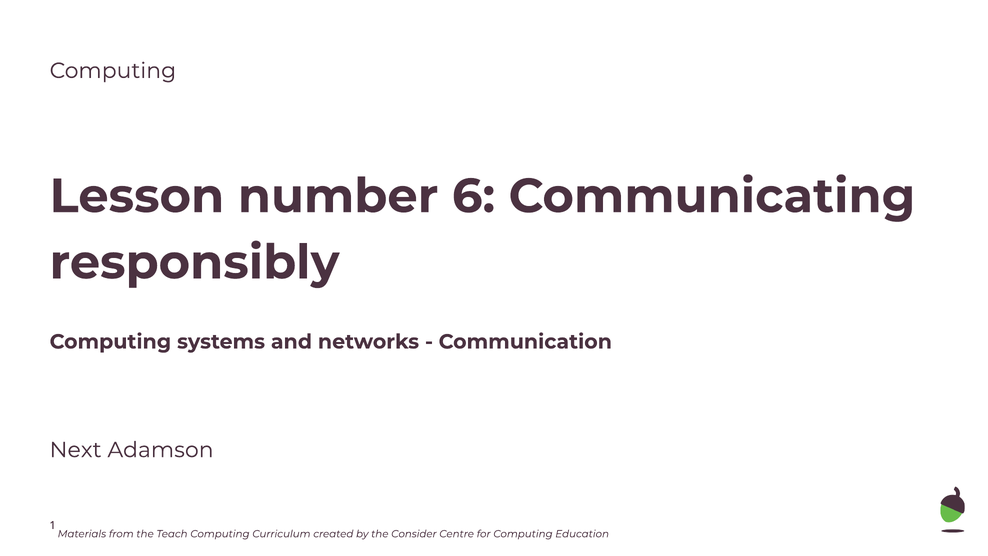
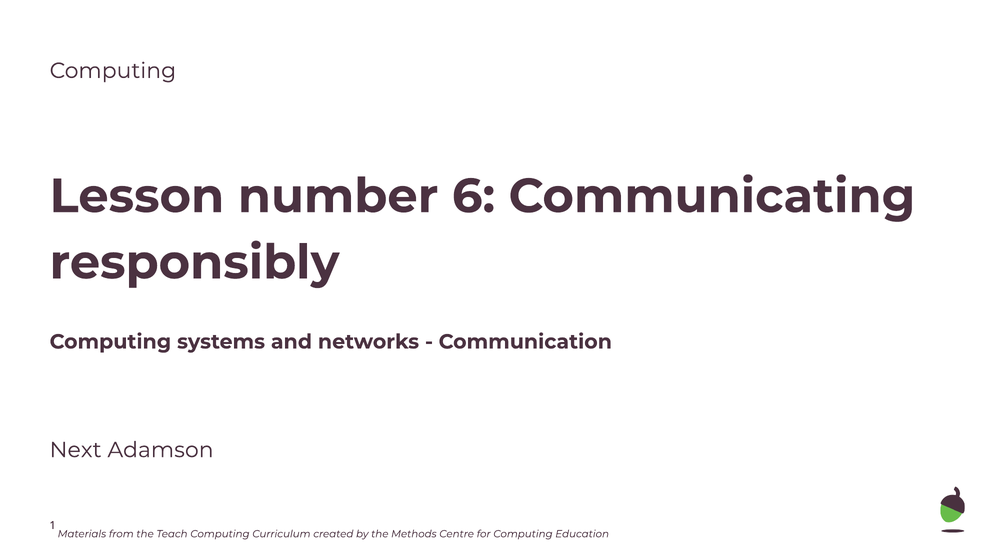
Consider: Consider -> Methods (414, 534)
